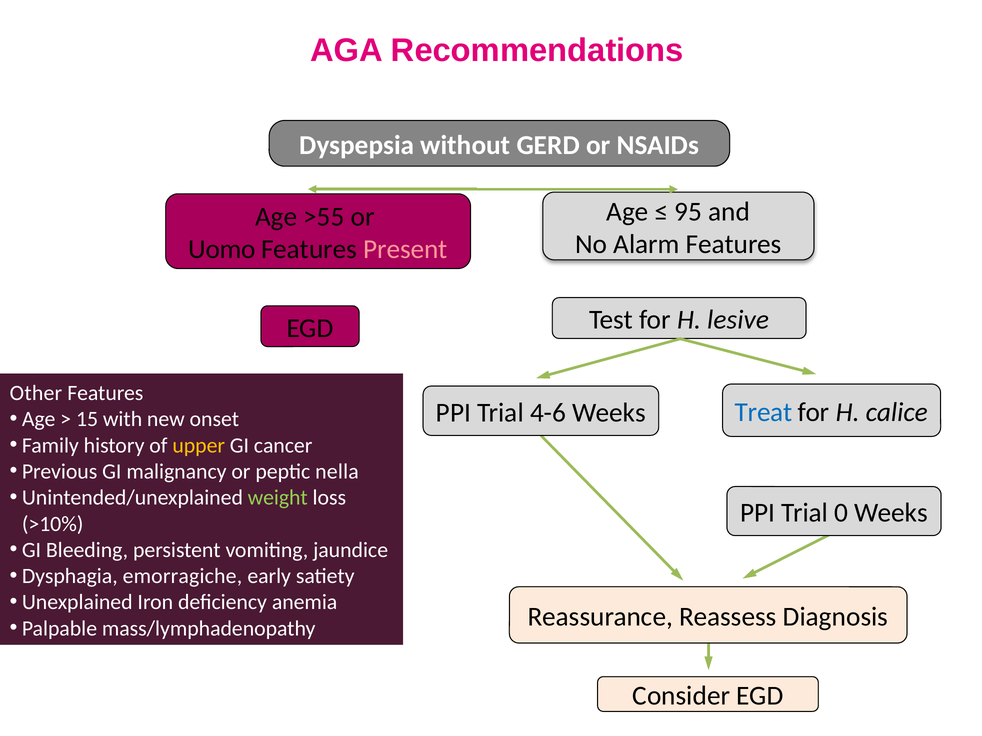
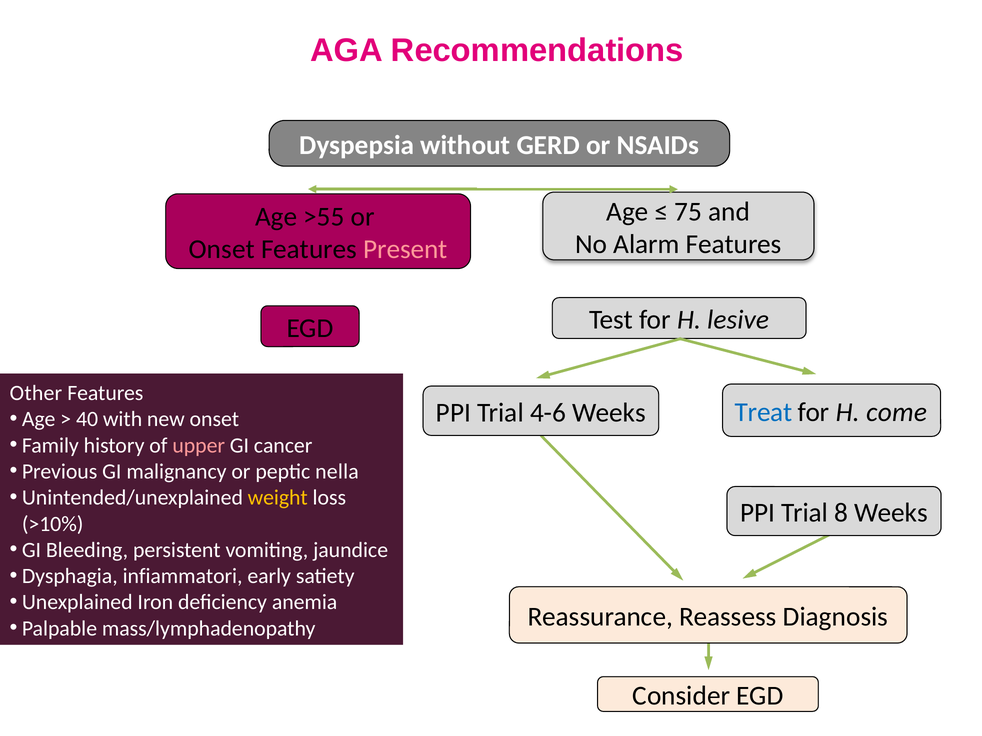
95: 95 -> 75 (688, 212)
Uomo: Uomo -> Onset (222, 250)
calice: calice -> come (897, 412)
15: 15 -> 40 (87, 419)
upper colour: yellow -> pink (199, 446)
weight colour: light green -> yellow (278, 498)
0: 0 -> 8 (841, 513)
emorragiche: emorragiche -> infiammatori (183, 577)
